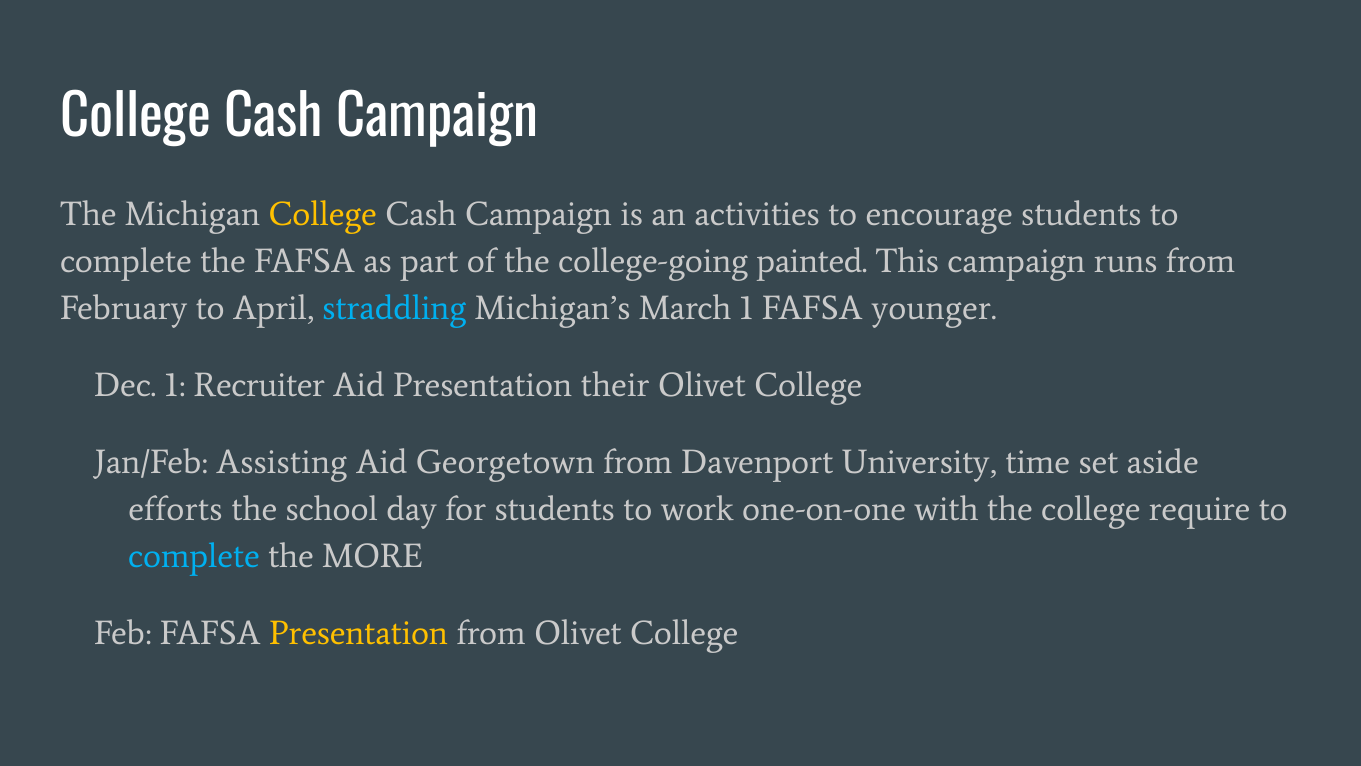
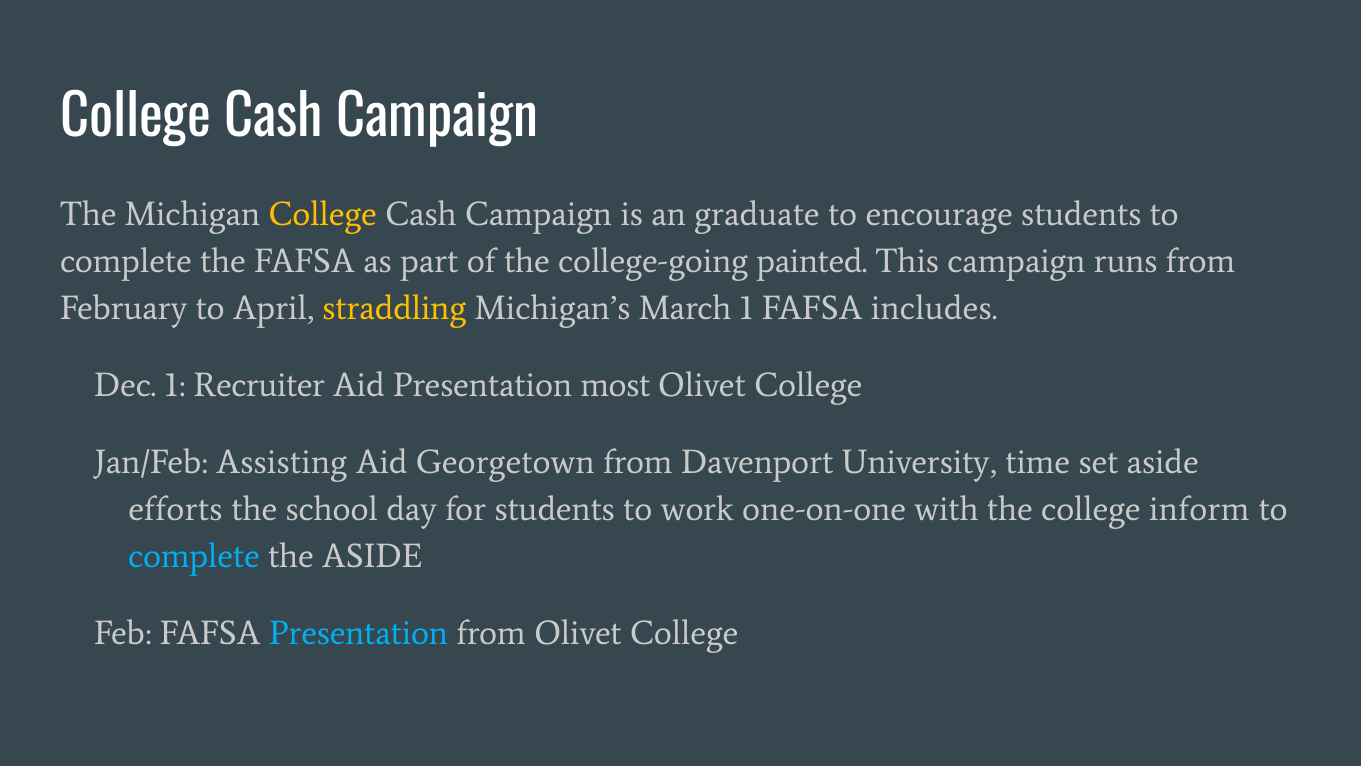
activities: activities -> graduate (757, 214)
straddling colour: light blue -> yellow (394, 308)
younger: younger -> includes (934, 308)
their: their -> most (615, 385)
require: require -> inform (1199, 509)
the MORE: MORE -> ASIDE (372, 556)
Presentation colour: yellow -> light blue (359, 633)
